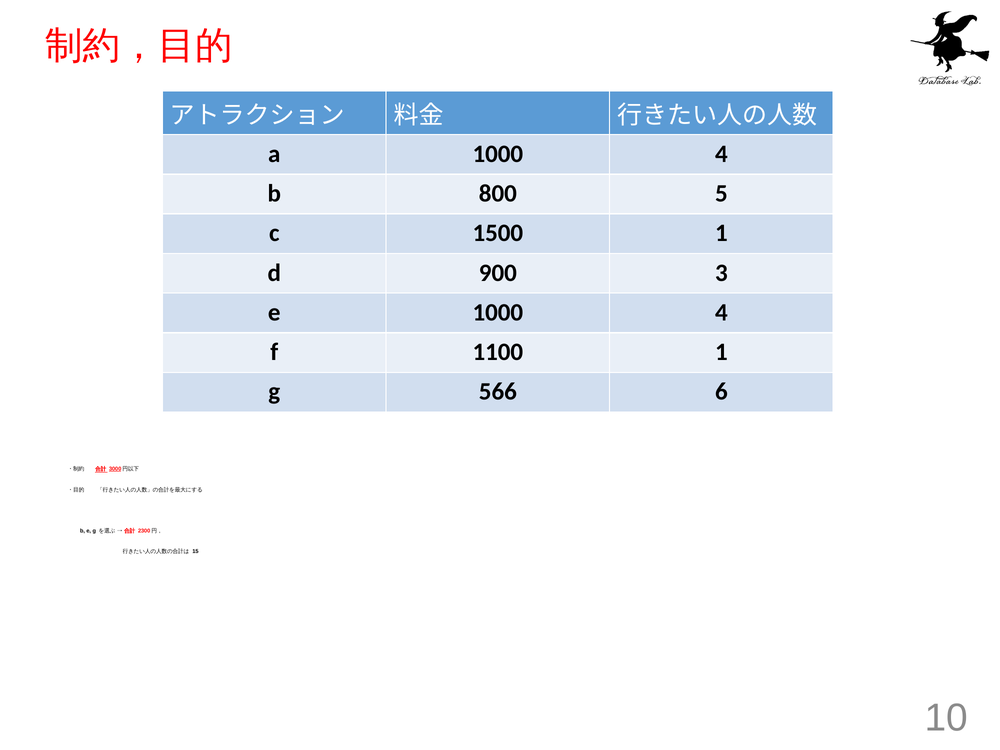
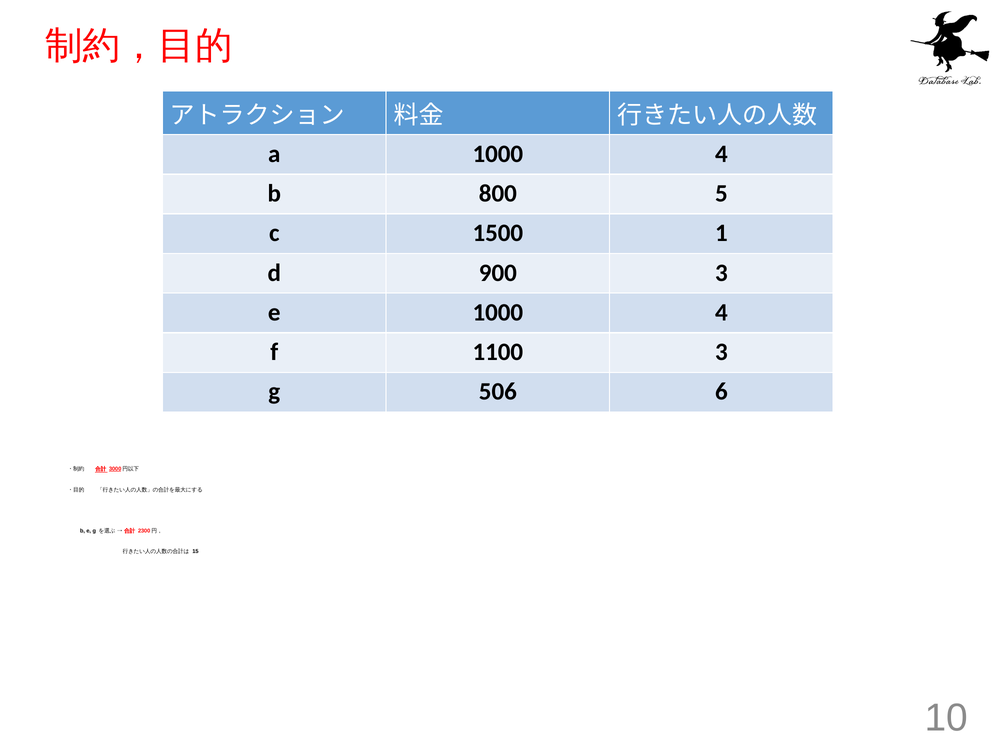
1100 1: 1 -> 3 (721, 352)
566: 566 -> 506 (498, 392)
